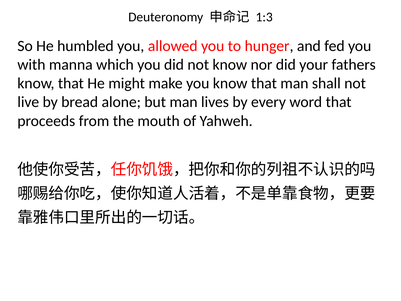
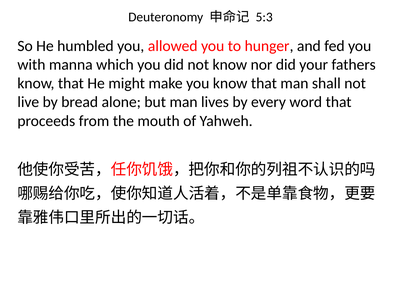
1:3: 1:3 -> 5:3 (264, 17)
